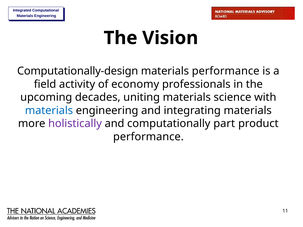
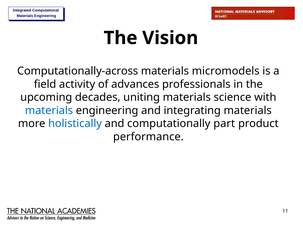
Computationally-design: Computationally-design -> Computationally-across (78, 71)
materials performance: performance -> micromodels (226, 71)
economy: economy -> advances (135, 84)
holistically colour: purple -> blue (75, 124)
